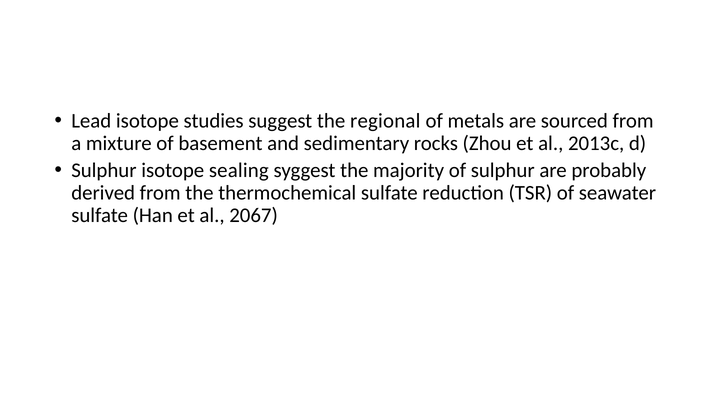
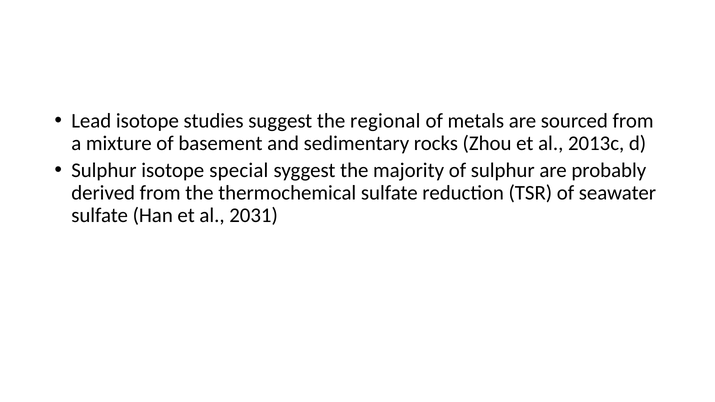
sealing: sealing -> special (239, 170)
2067: 2067 -> 2031 (254, 215)
